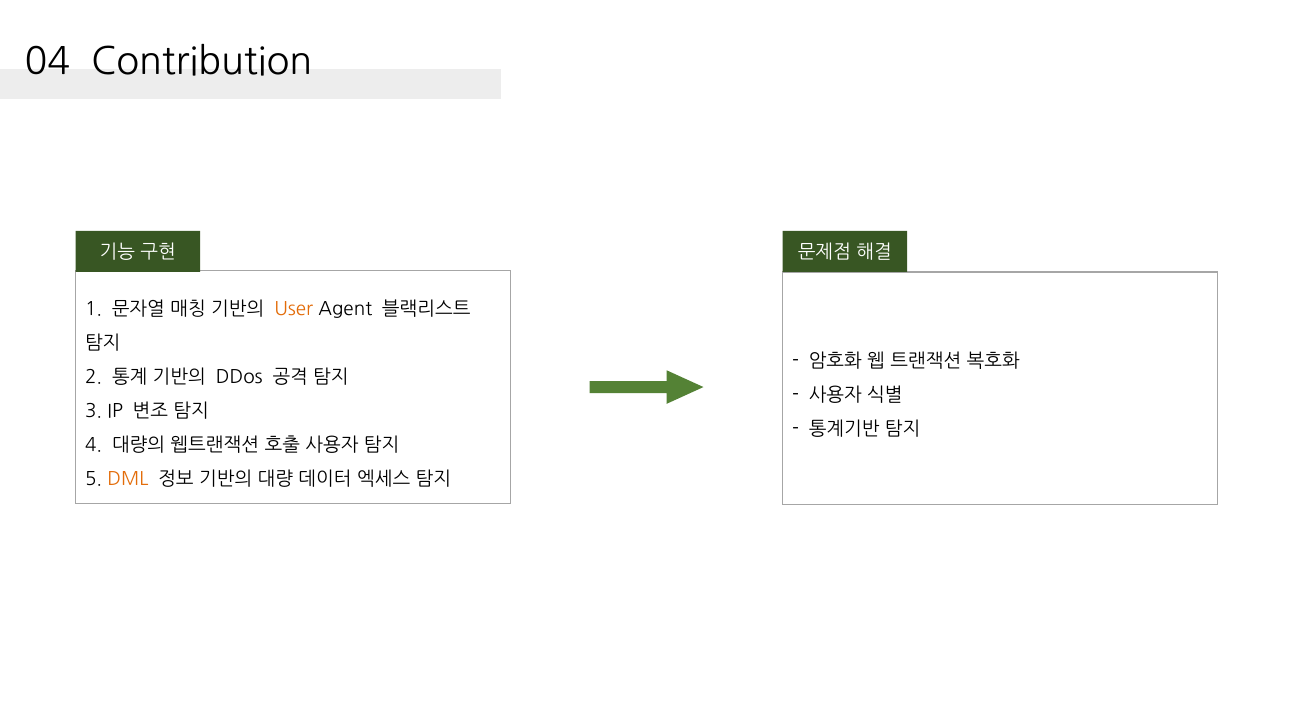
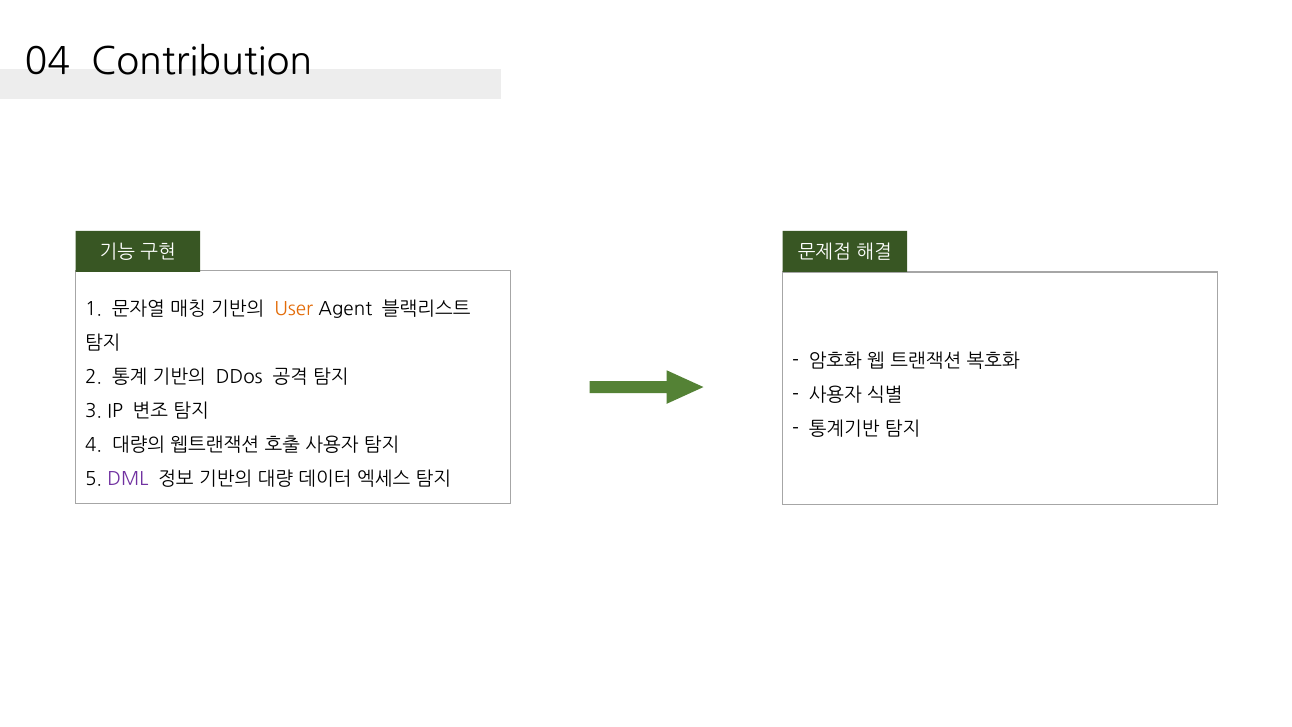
DML colour: orange -> purple (128, 479)
